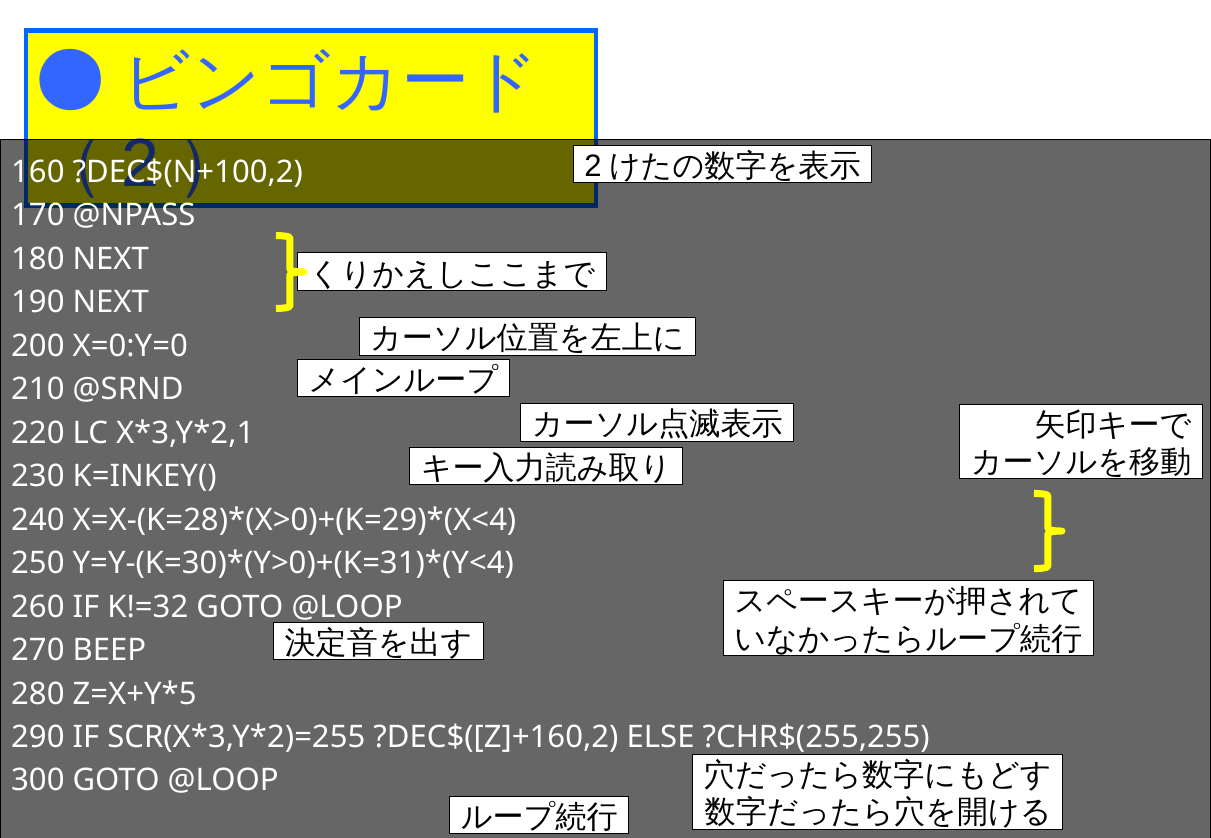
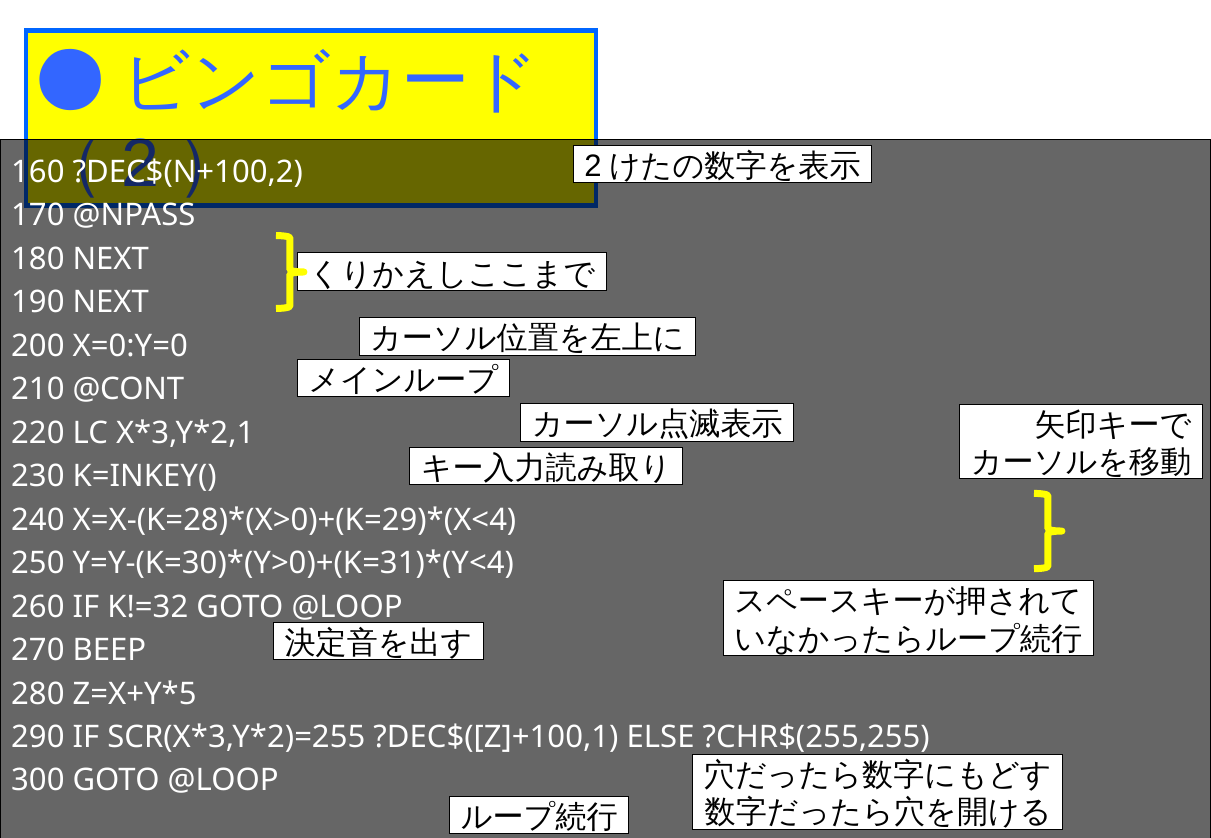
@SRND: @SRND -> @CONT (128, 390)
?DEC$([Z]+160,2: ?DEC$([Z]+160,2 -> ?DEC$([Z]+100,1 (496, 738)
